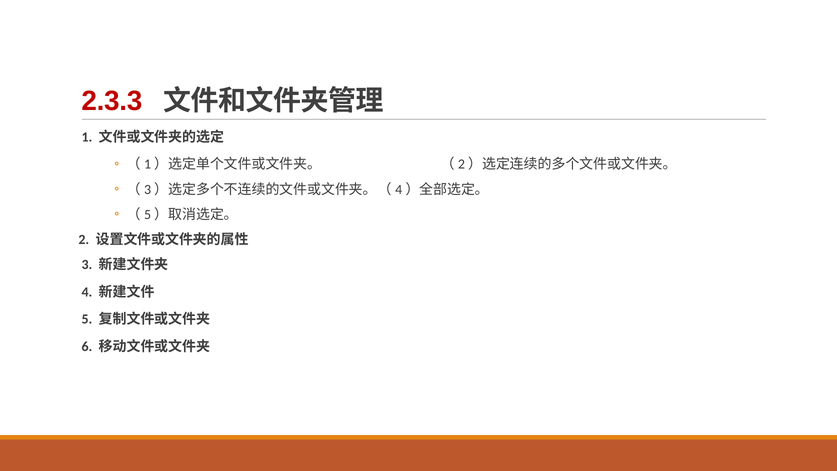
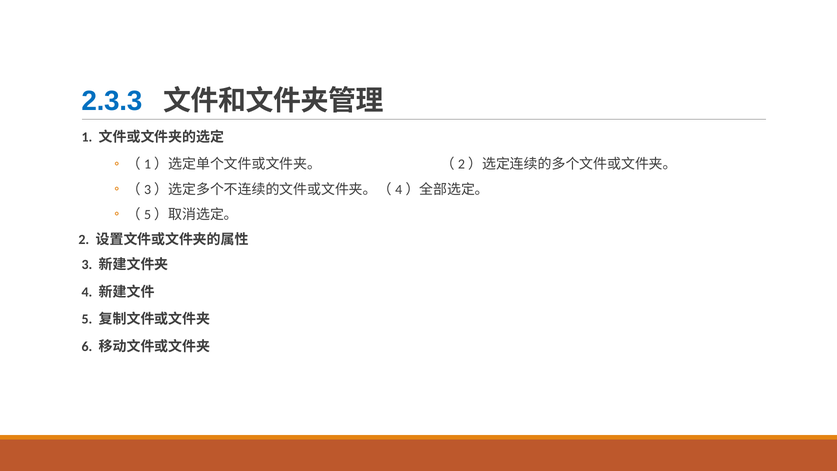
2.3.3 colour: red -> blue (112, 101)
